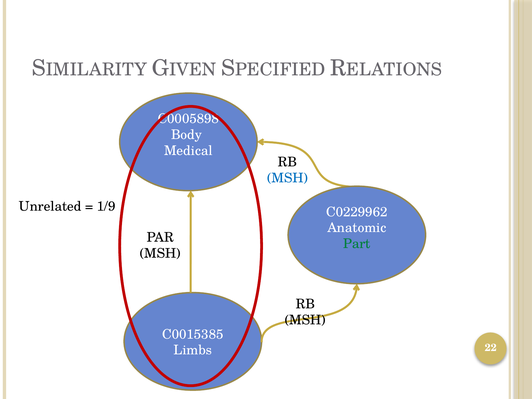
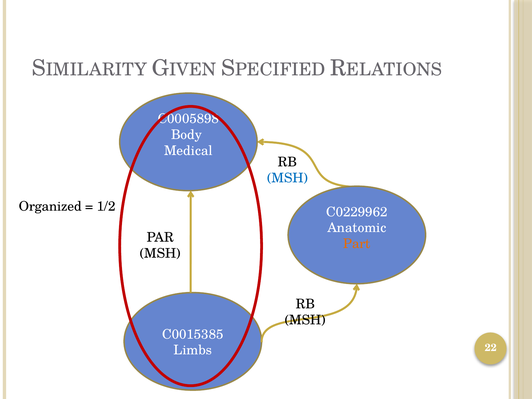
Unrelated: Unrelated -> Organized (50, 207)
1/9: 1/9 -> 1/2 (106, 207)
Part colour: green -> orange (357, 244)
